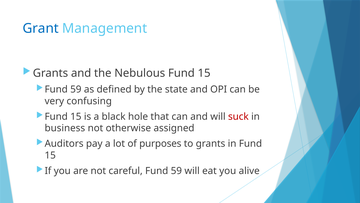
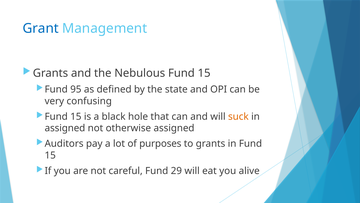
59: 59 -> 95 (76, 89)
suck colour: red -> orange (238, 116)
business: business -> assigned (65, 128)
careful Fund 59: 59 -> 29 (176, 171)
